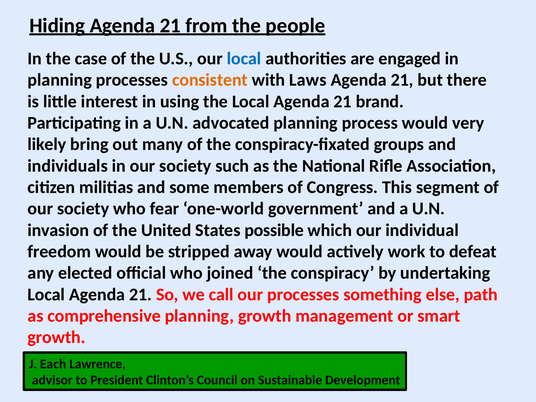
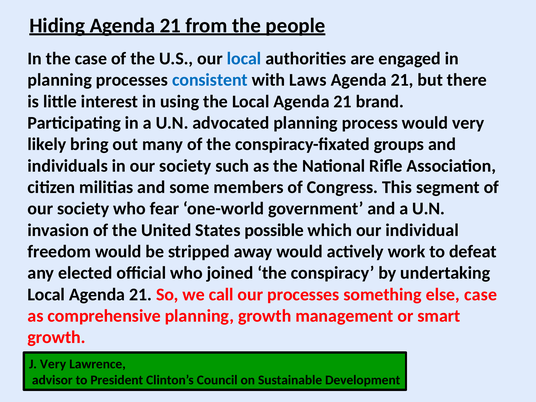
consistent colour: orange -> blue (210, 80)
else path: path -> case (481, 294)
J Each: Each -> Very (53, 364)
